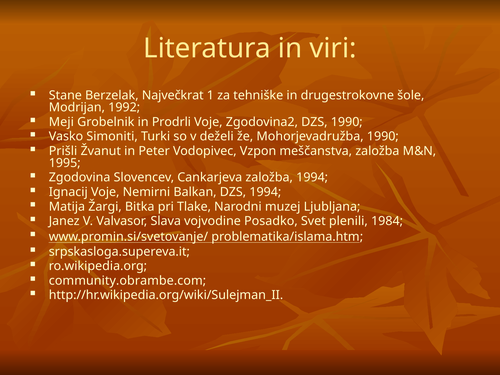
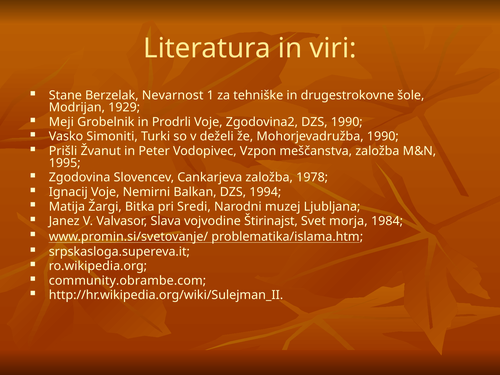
Največkrat: Največkrat -> Nevarnost (173, 95)
1992: 1992 -> 1929 (124, 107)
založba 1994: 1994 -> 1978 (312, 178)
Tlake: Tlake -> Sredi (194, 207)
Posadko: Posadko -> Štirinajst (271, 221)
plenili: plenili -> morja (348, 221)
